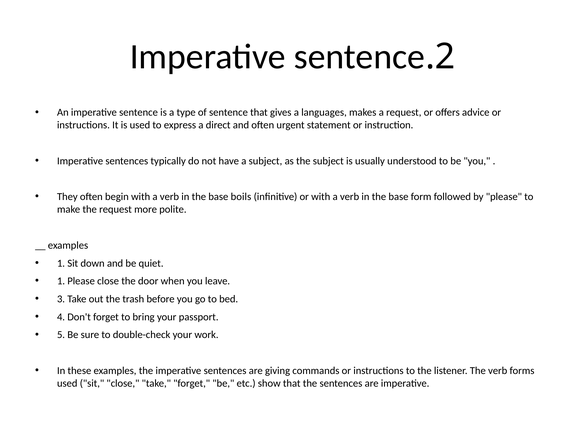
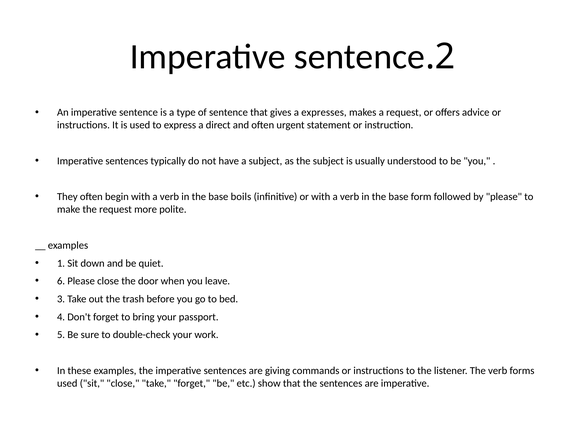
languages: languages -> expresses (324, 112)
1: 1 -> 6 (61, 281)
